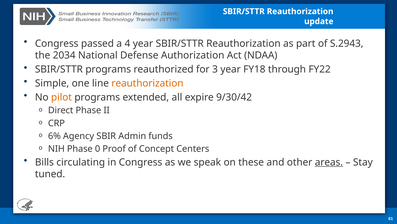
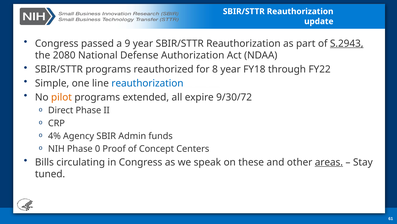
4: 4 -> 9 (127, 43)
S.2943 underline: none -> present (347, 43)
2034: 2034 -> 2080 (64, 55)
3: 3 -> 8 (215, 69)
reauthorization colour: orange -> blue (147, 83)
9/30/42: 9/30/42 -> 9/30/72 (234, 97)
6%: 6% -> 4% (54, 136)
